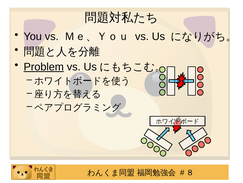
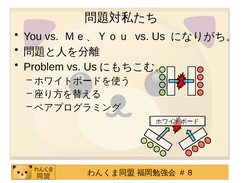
Problem underline: present -> none (44, 67)
